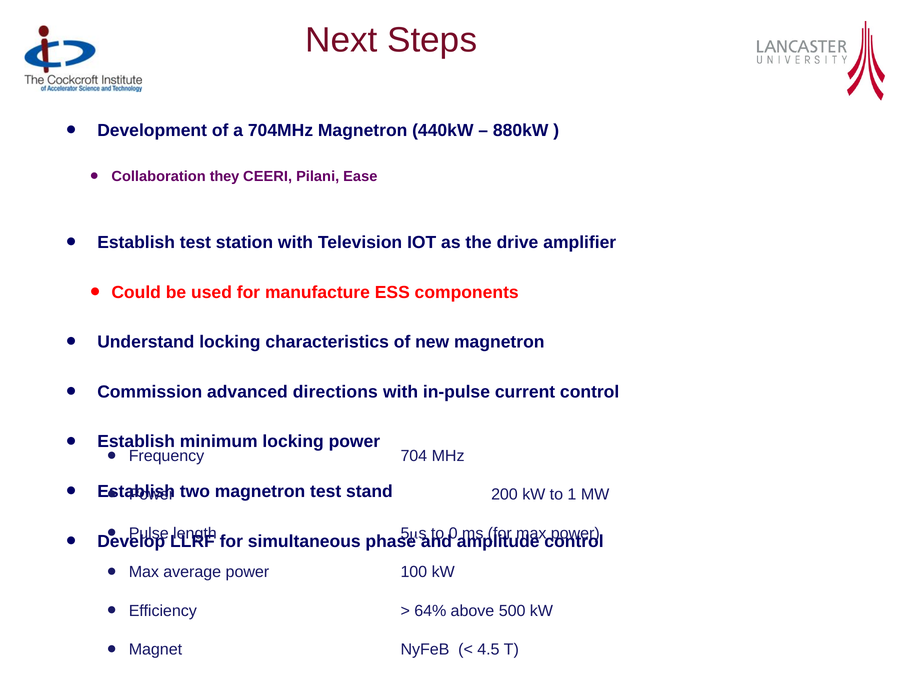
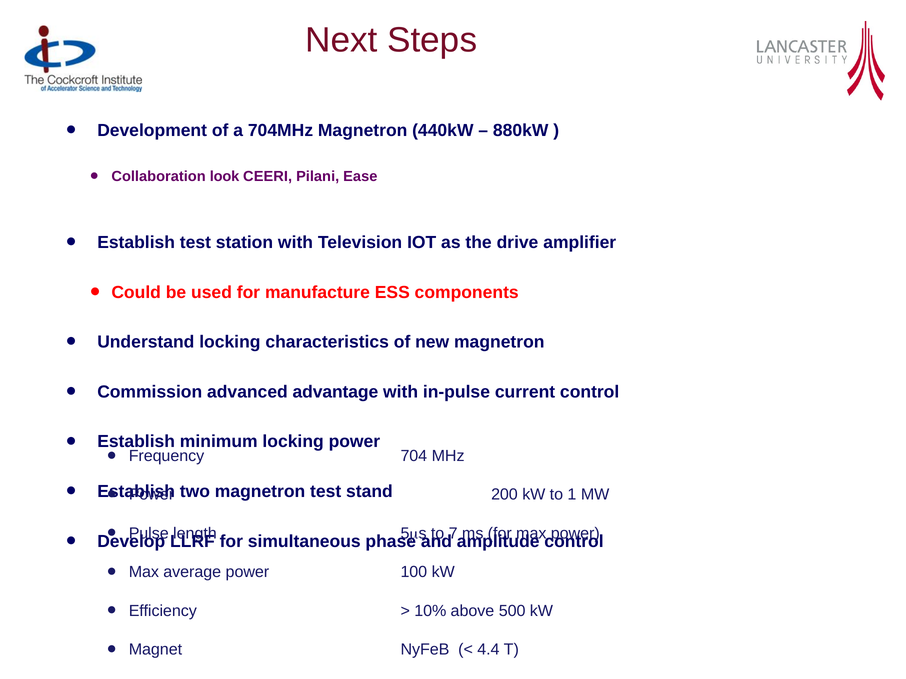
they: they -> look (225, 177)
directions: directions -> advantage (335, 392)
0: 0 -> 7 (453, 534)
64%: 64% -> 10% (430, 611)
4.5: 4.5 -> 4.4 (488, 650)
